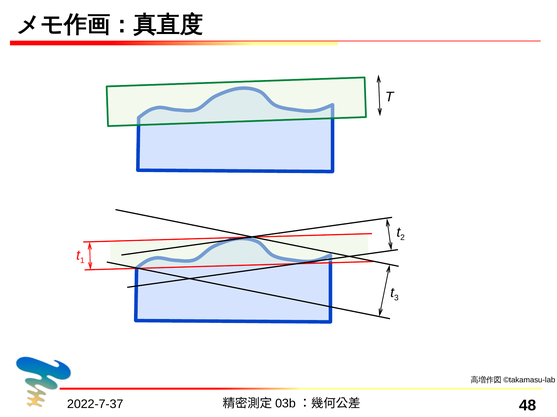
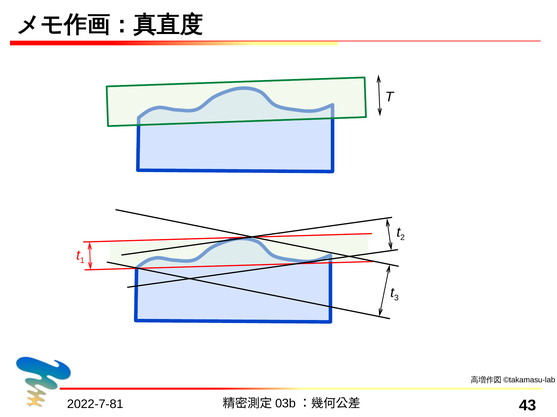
2022-7-37: 2022-7-37 -> 2022-7-81 (95, 405)
48: 48 -> 43 (528, 406)
